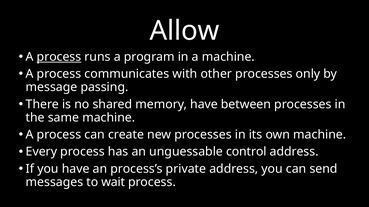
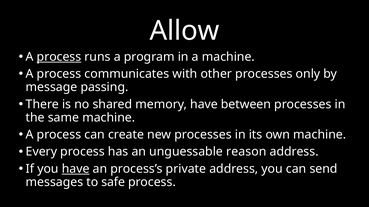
control: control -> reason (246, 152)
have underline: none -> present (76, 169)
wait: wait -> safe (113, 182)
